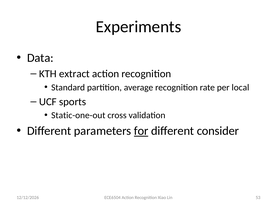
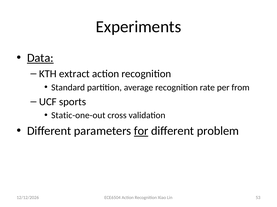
Data underline: none -> present (40, 58)
local: local -> from (241, 88)
consider: consider -> problem (218, 131)
